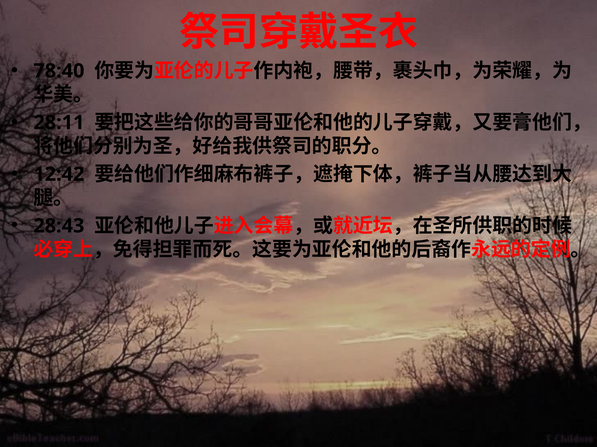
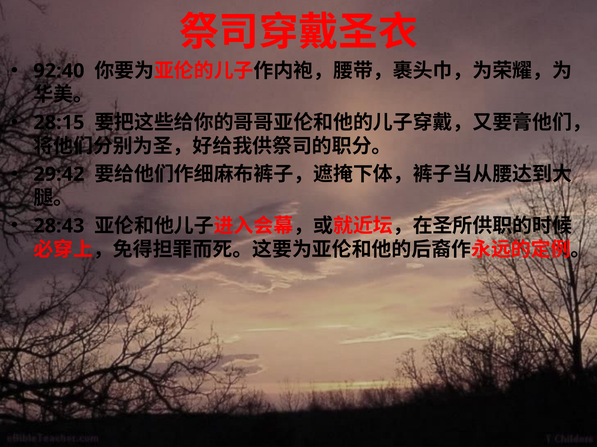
78:40: 78:40 -> 92:40 (59, 71)
28:11: 28:11 -> 28:15 (59, 123)
12:42: 12:42 -> 29:42 (59, 175)
